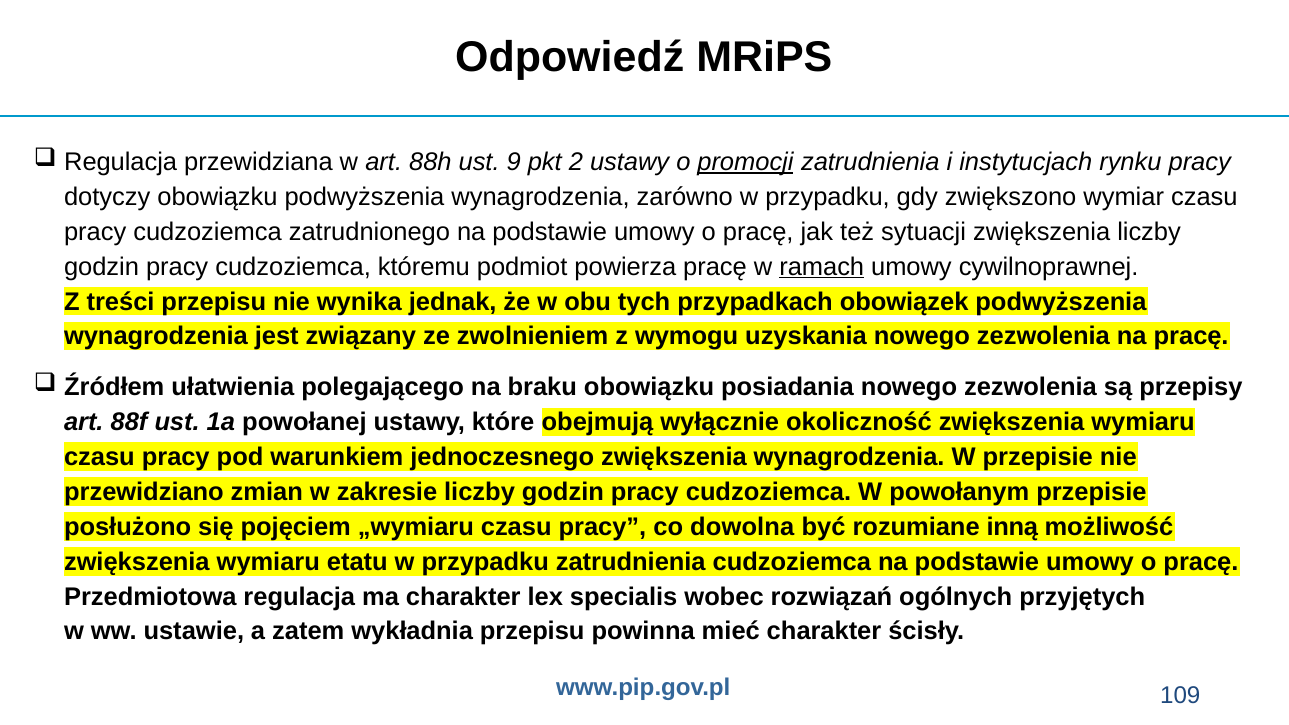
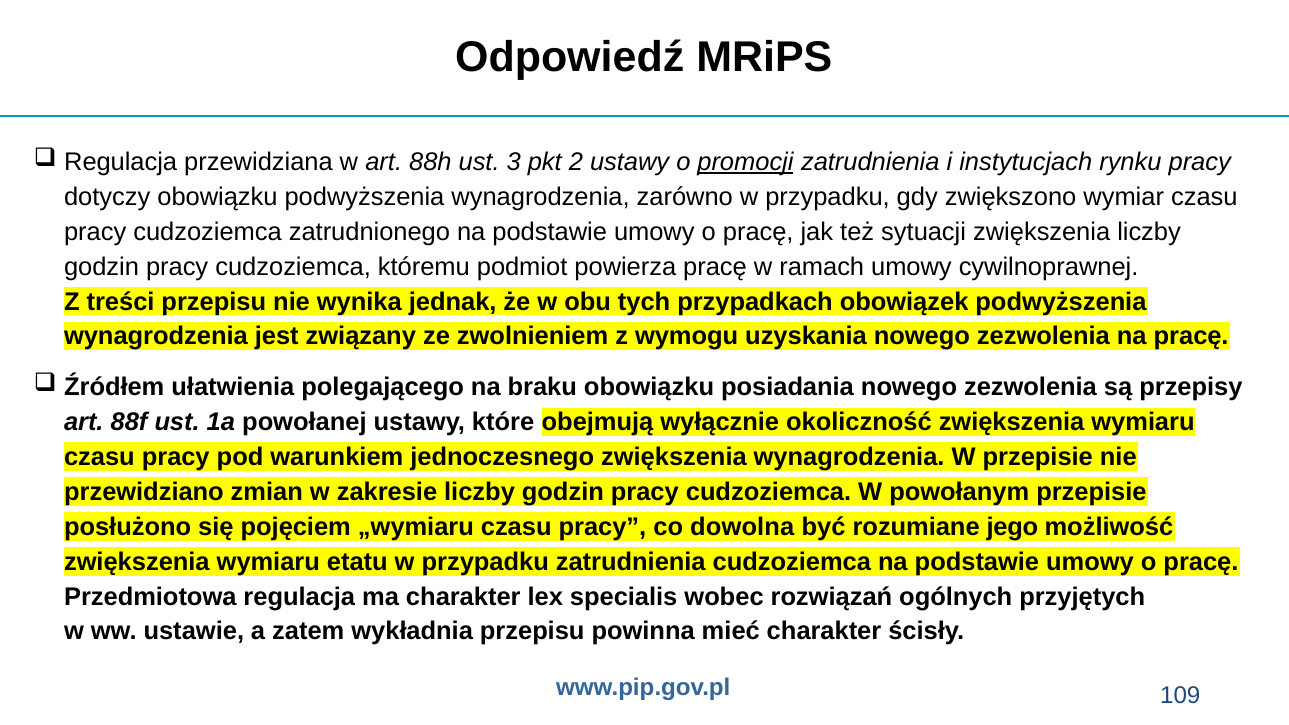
9: 9 -> 3 (514, 162)
ramach underline: present -> none (822, 267)
inną: inną -> jego (1012, 527)
